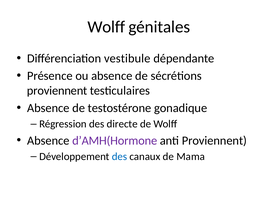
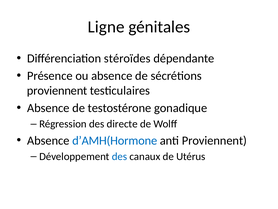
Wolff: Wolff -> Ligne (106, 27)
vestibule: vestibule -> stéroïdes (127, 58)
d’AMH(Hormone colour: purple -> blue (115, 140)
Mama: Mama -> Utérus (191, 156)
